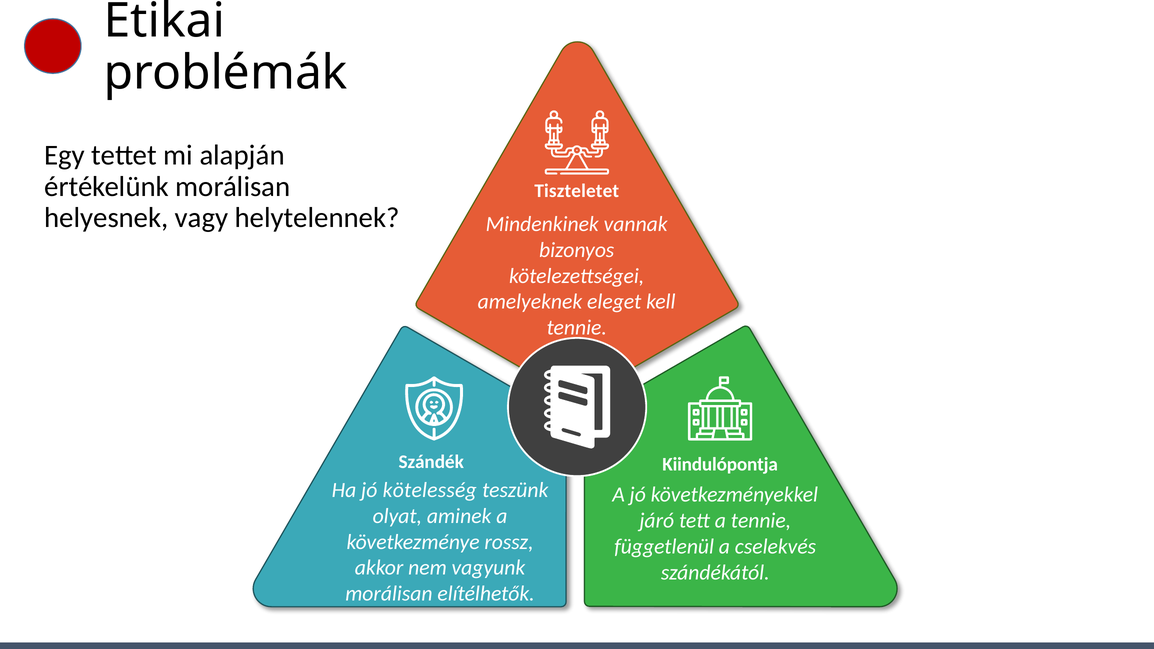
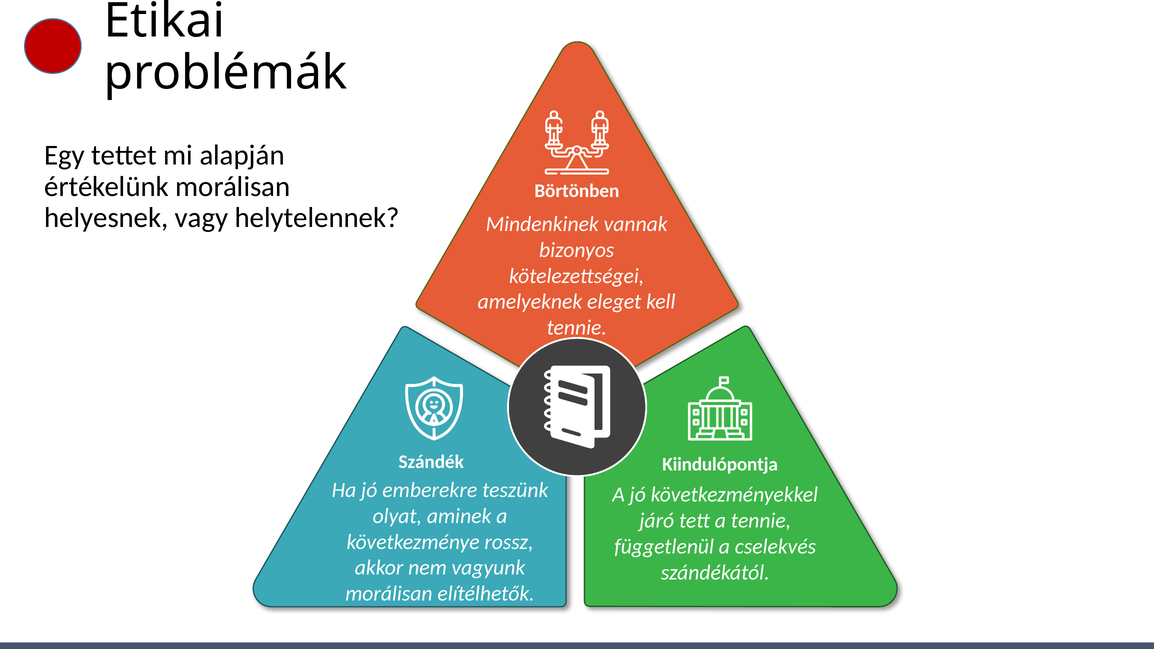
Tiszteletet: Tiszteletet -> Börtönben (577, 191)
kötelesség: kötelesség -> emberekre (430, 490)
